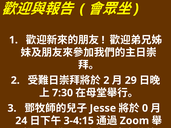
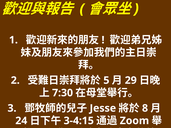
2: 2 -> 5 (106, 80)
0: 0 -> 8 (145, 108)
